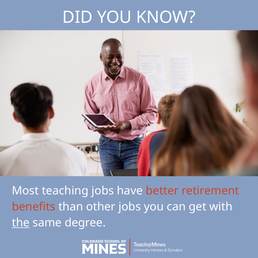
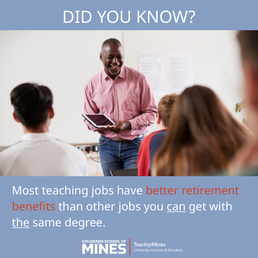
can underline: none -> present (176, 207)
